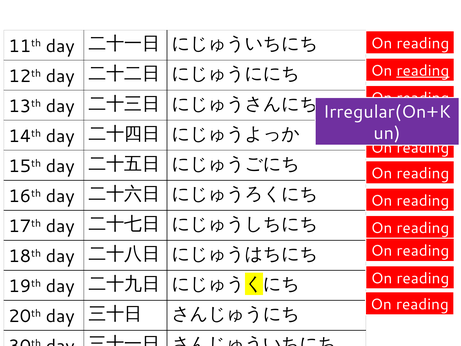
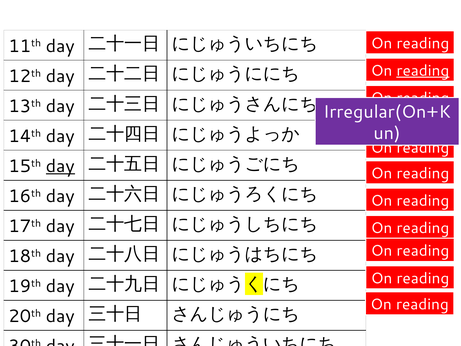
day underline: none -> present (60, 166)
